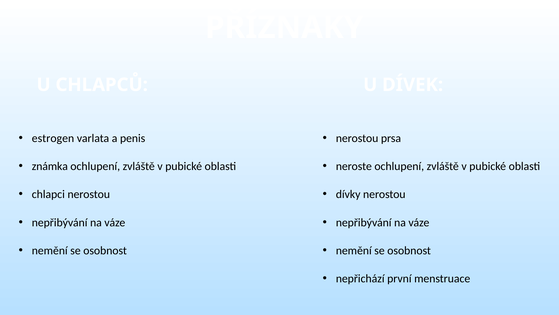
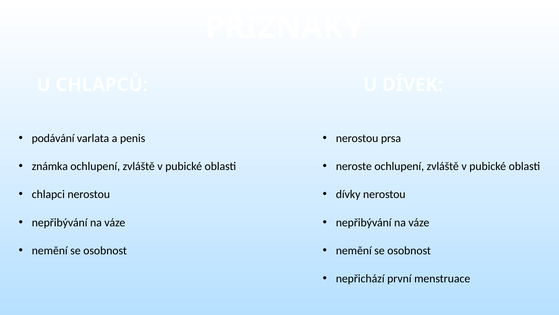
estrogen: estrogen -> podávání (53, 138)
